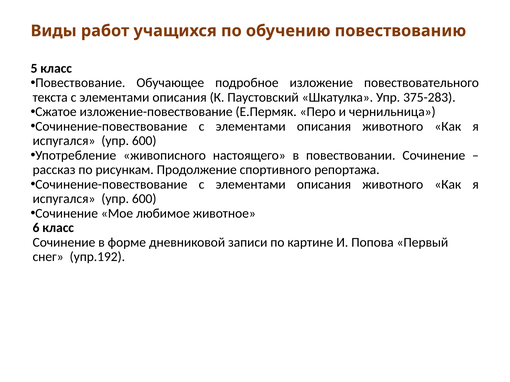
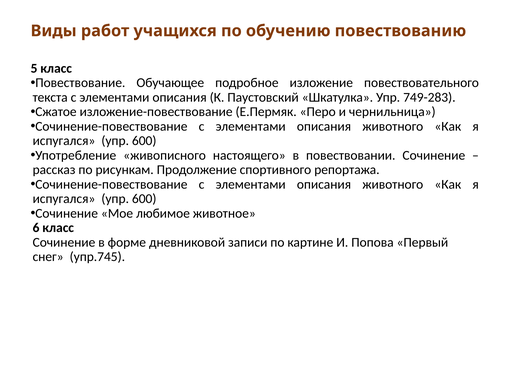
375-283: 375-283 -> 749-283 (429, 97)
упр.192: упр.192 -> упр.745 (97, 257)
